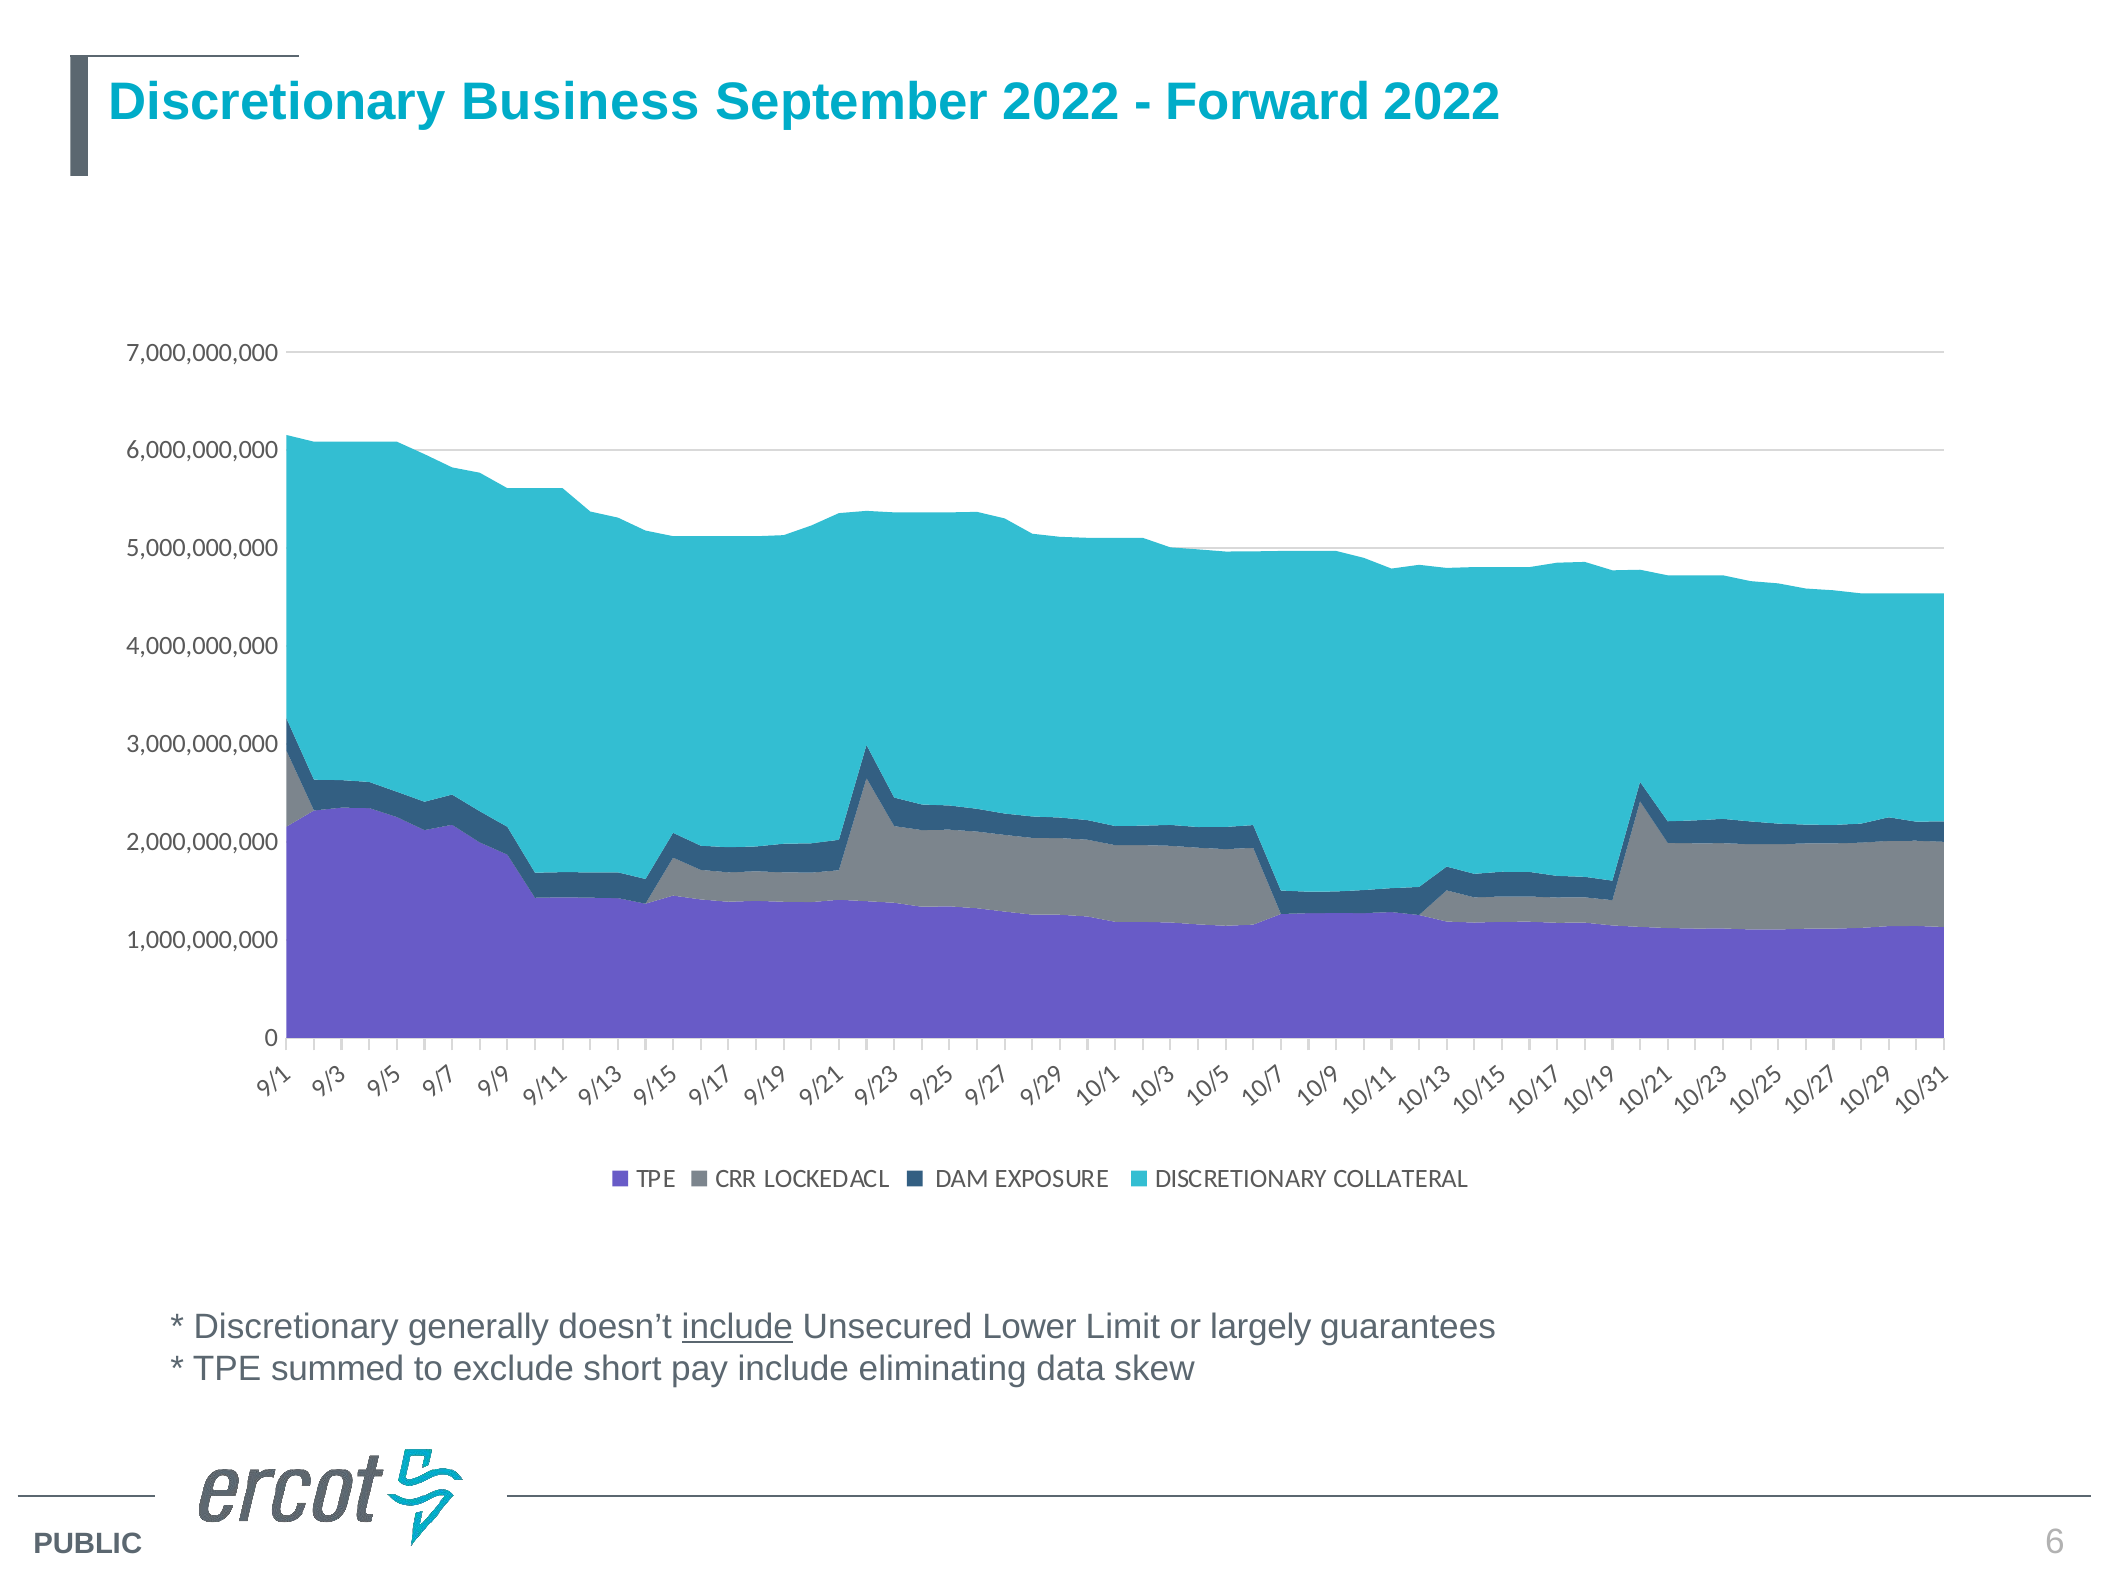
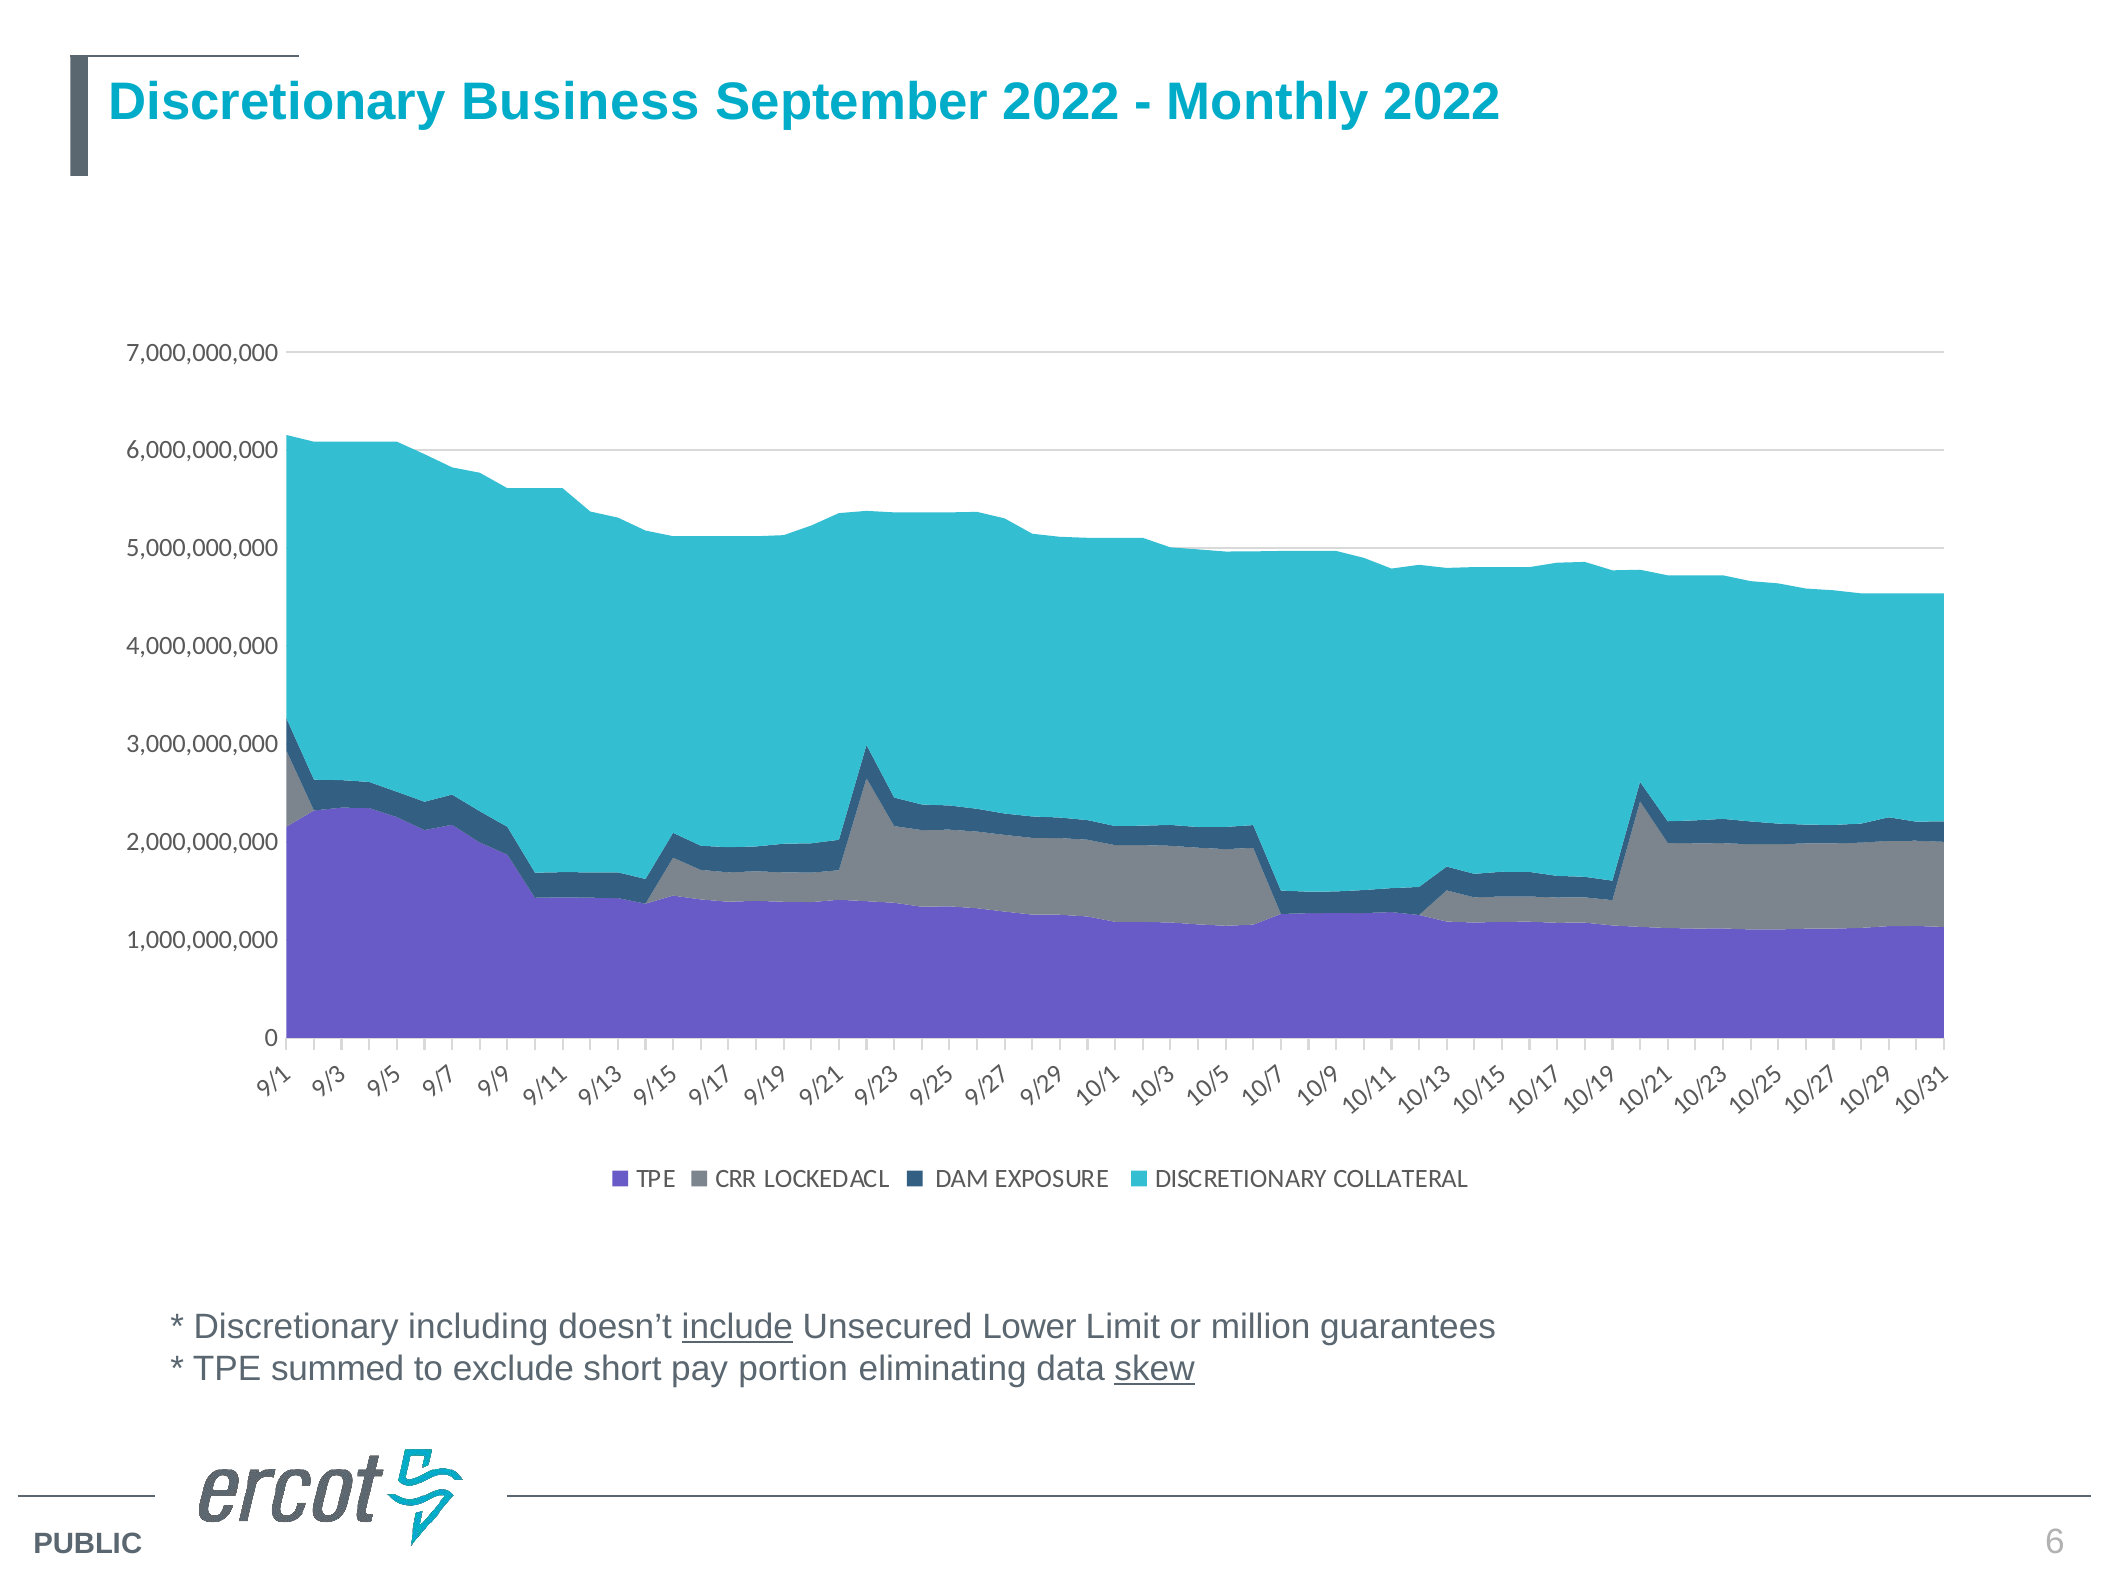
Forward: Forward -> Monthly (1268, 102)
generally: generally -> including (478, 1327)
largely: largely -> million (1261, 1327)
pay include: include -> portion (793, 1369)
skew underline: none -> present (1155, 1369)
